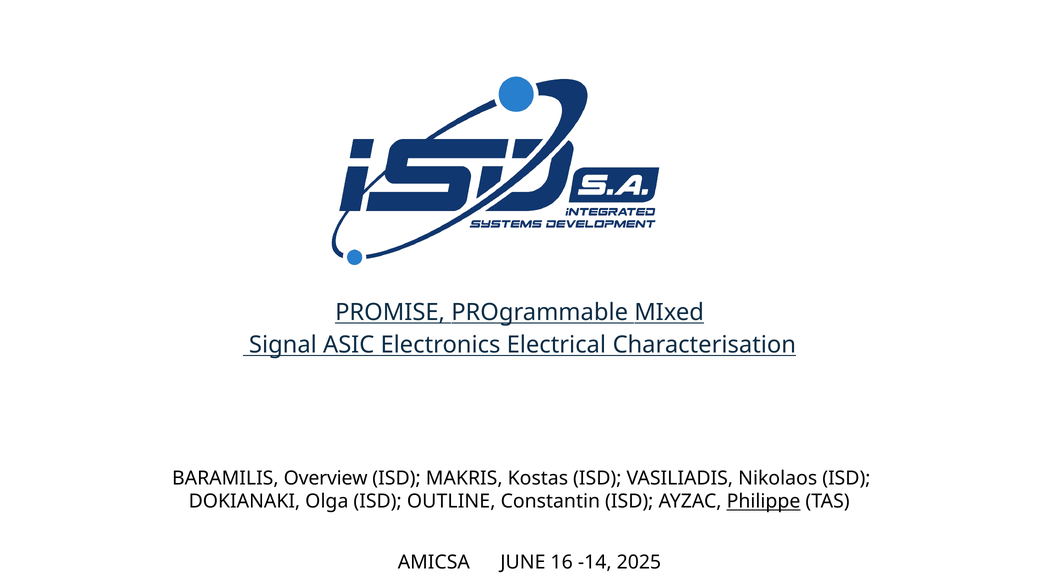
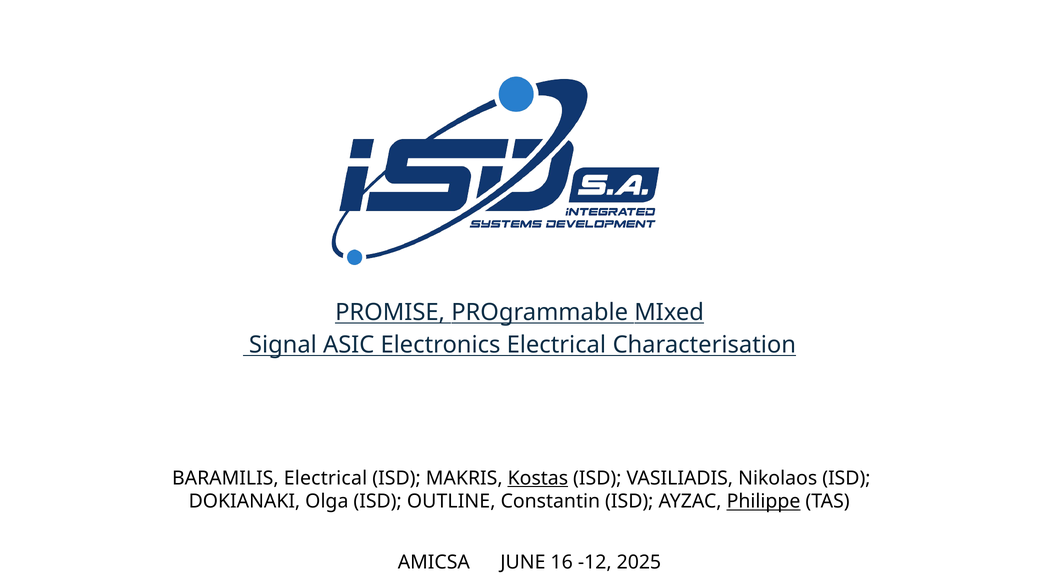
BARAMILIS Overview: Overview -> Electrical (325, 478)
Kostas underline: none -> present (538, 478)
-14: -14 -> -12 (595, 562)
